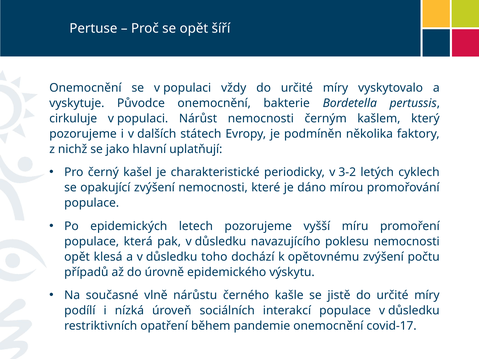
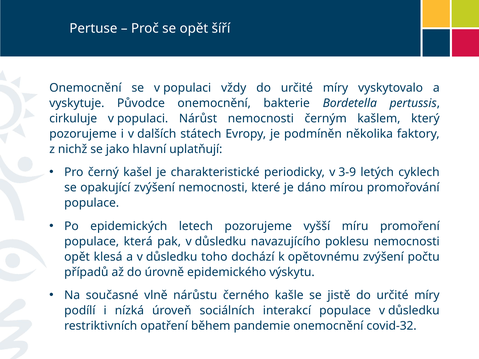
3-2: 3-2 -> 3-9 (347, 172)
covid-17: covid-17 -> covid-32 (392, 326)
